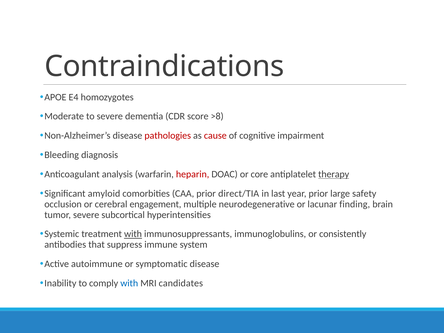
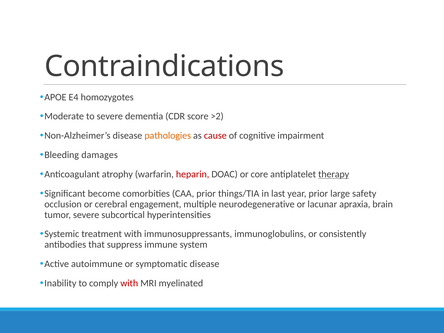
>8: >8 -> >2 (217, 116)
pathologies colour: red -> orange (168, 136)
diagnosis: diagnosis -> damages (100, 155)
analysis: analysis -> atrophy (117, 174)
amyloid: amyloid -> become (104, 194)
direct/TIA: direct/TIA -> things/TIA (239, 194)
finding: finding -> apraxia (355, 204)
with underline: present -> none (133, 234)
with colour: blue -> red (129, 283)
candidates: candidates -> myelinated (181, 283)
